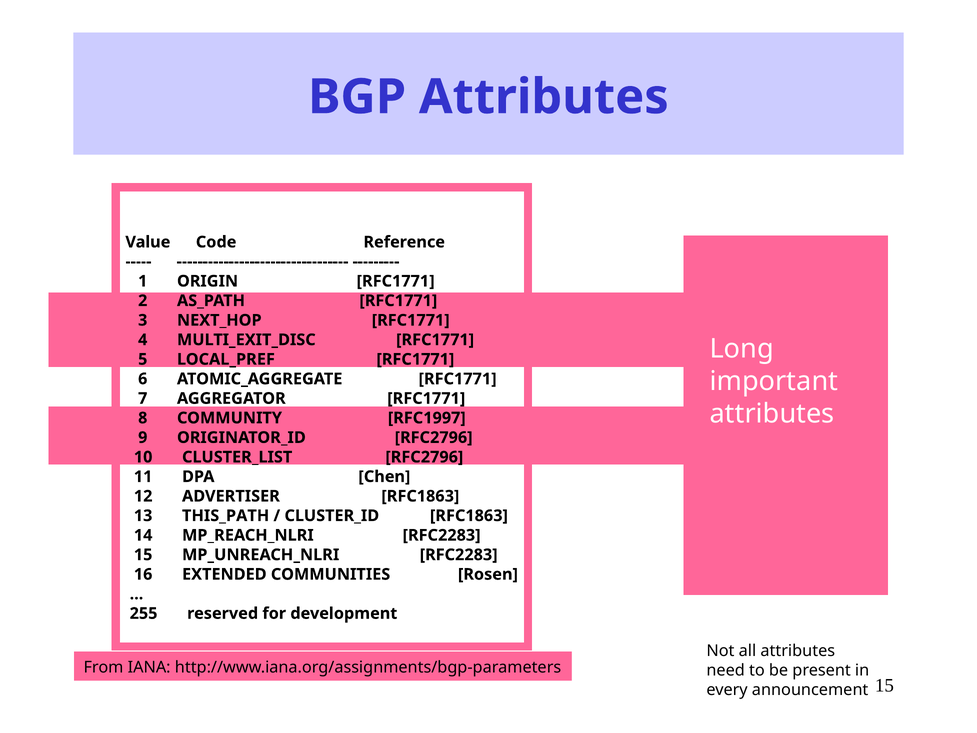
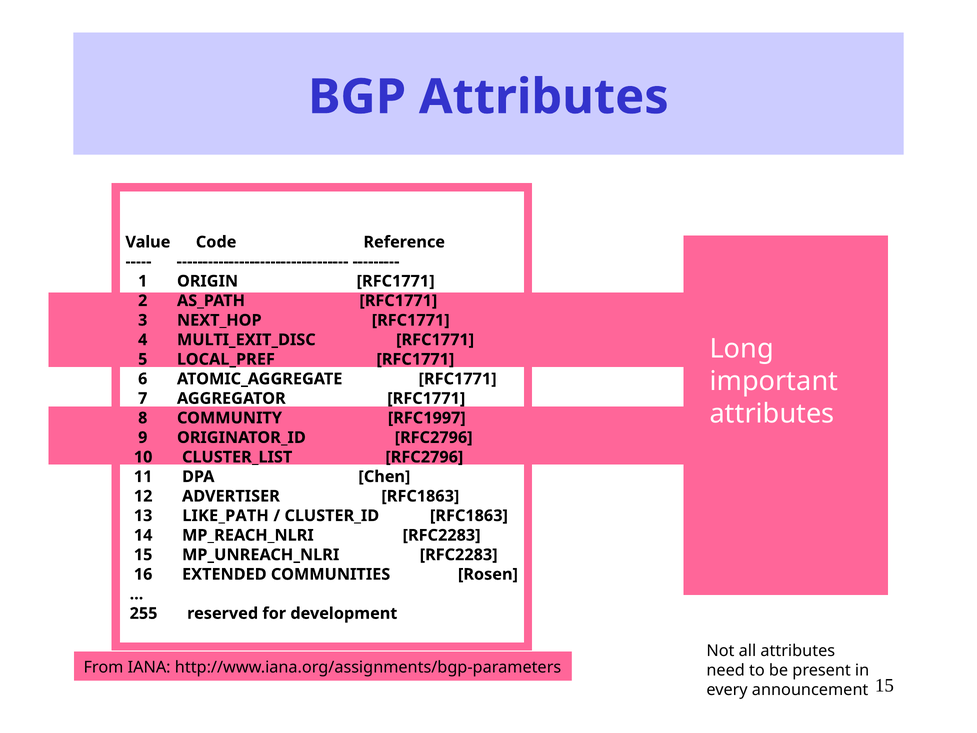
THIS_PATH: THIS_PATH -> LIKE_PATH (226, 516)
